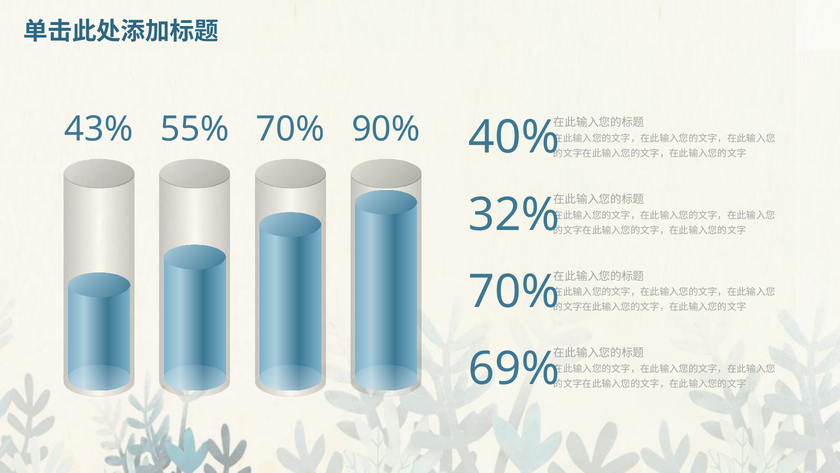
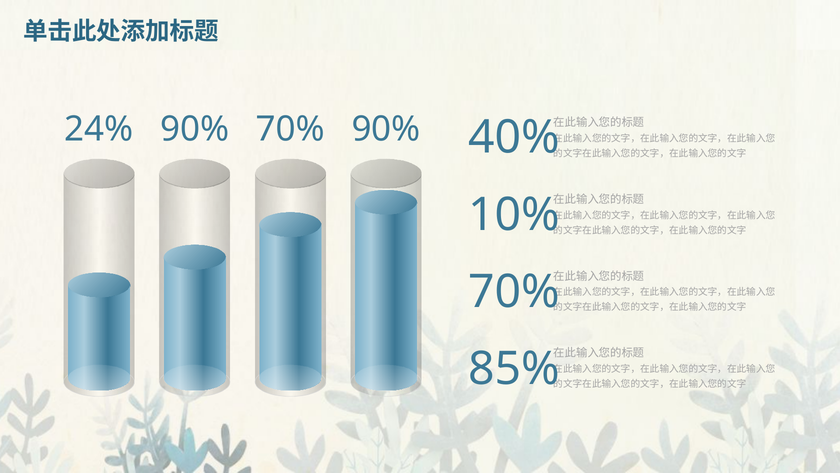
43%: 43% -> 24% (99, 129)
55%: 55% -> 90% (195, 129)
32%: 32% -> 10% (514, 215)
69%: 69% -> 85% (514, 369)
